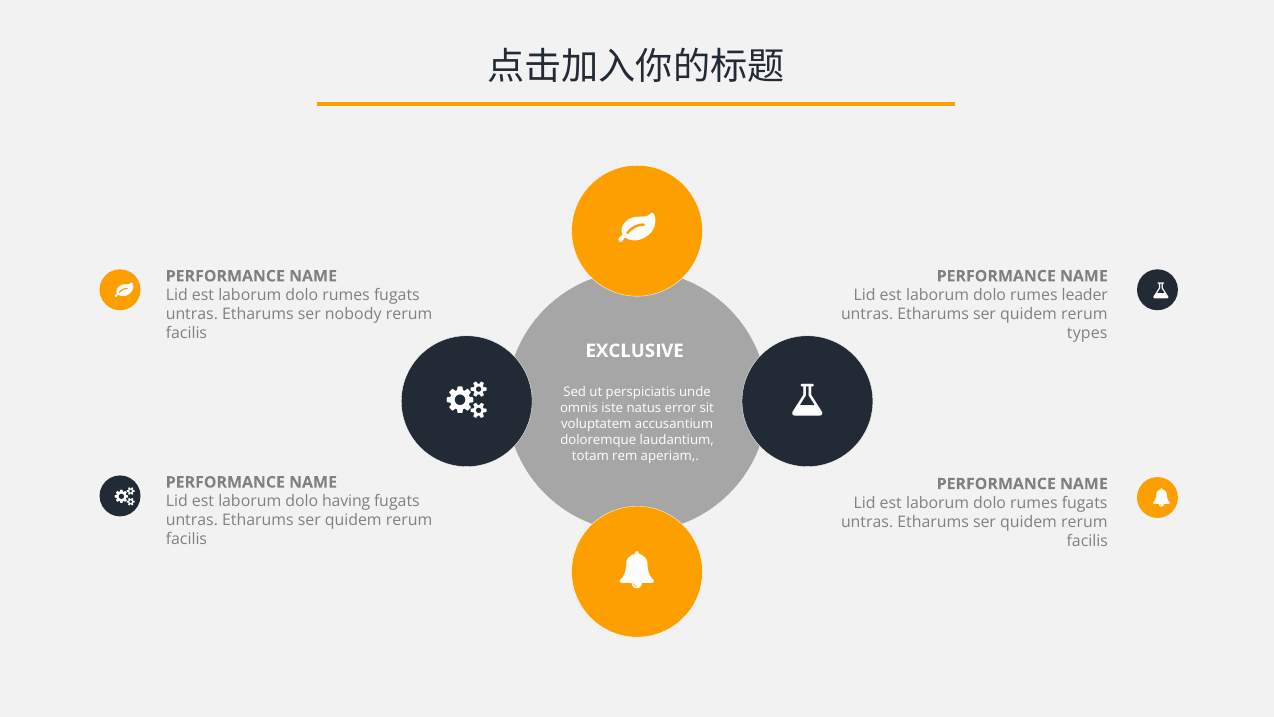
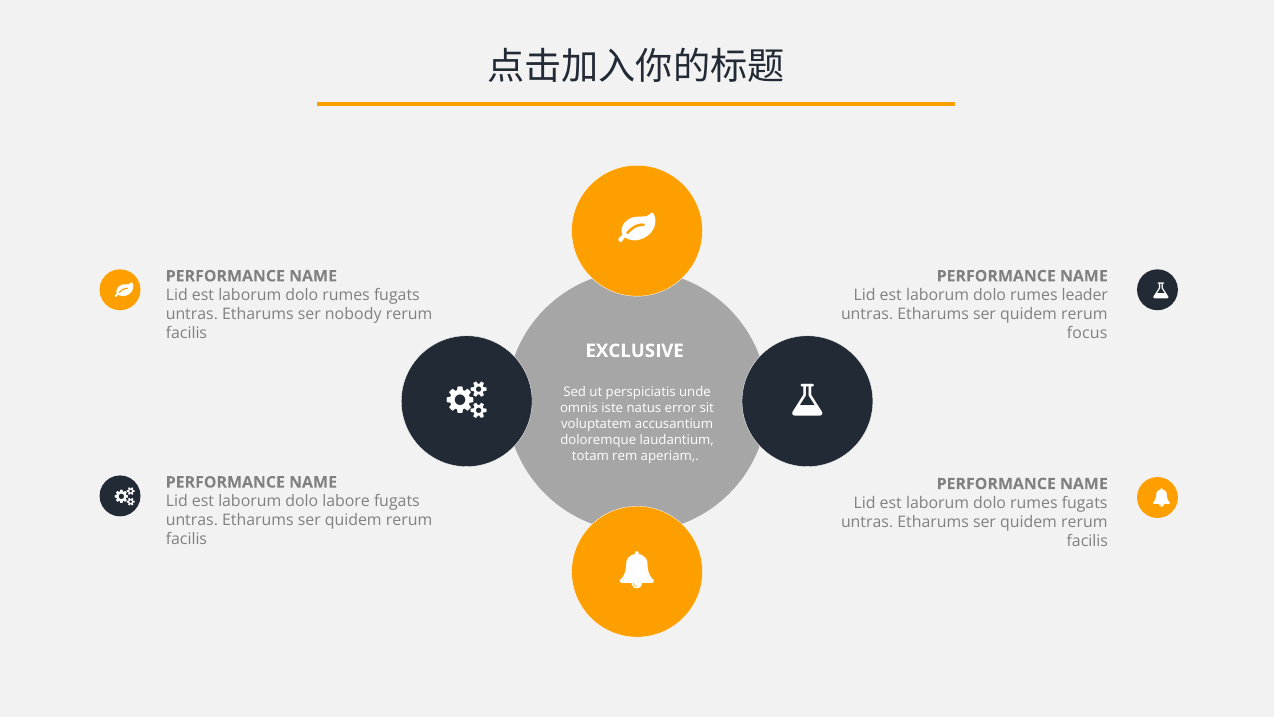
types: types -> focus (1087, 333)
having: having -> labore (346, 501)
